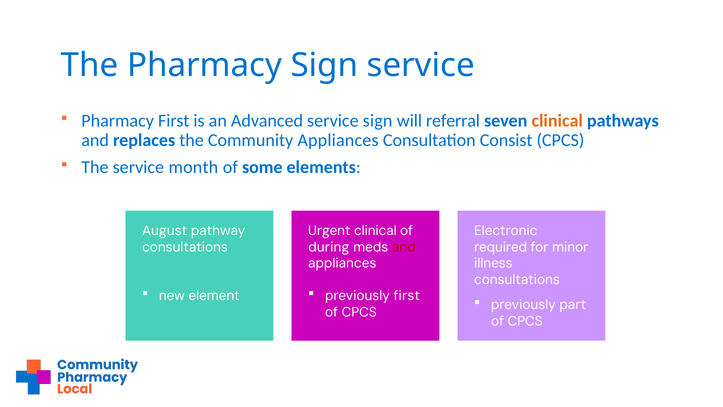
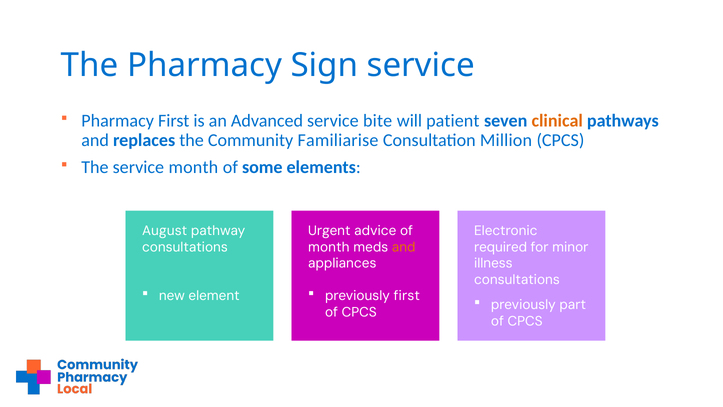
service sign: sign -> bite (378, 121)
referral: referral -> patient (453, 121)
Community Appliances: Appliances -> Familiarise (338, 140)
Consist: Consist -> Million (506, 140)
Urgent clinical: clinical -> advice (375, 231)
during: during -> month (329, 247)
and colour: red -> orange (404, 247)
